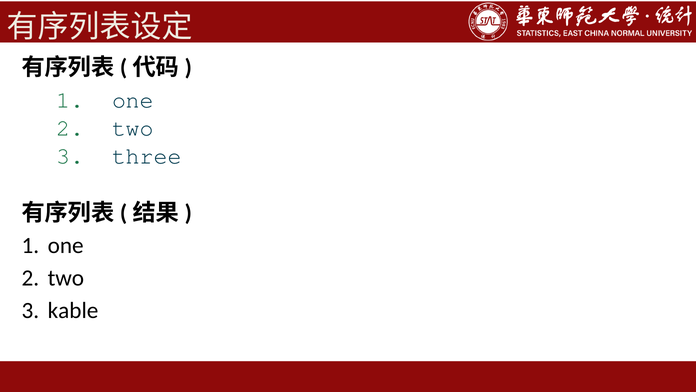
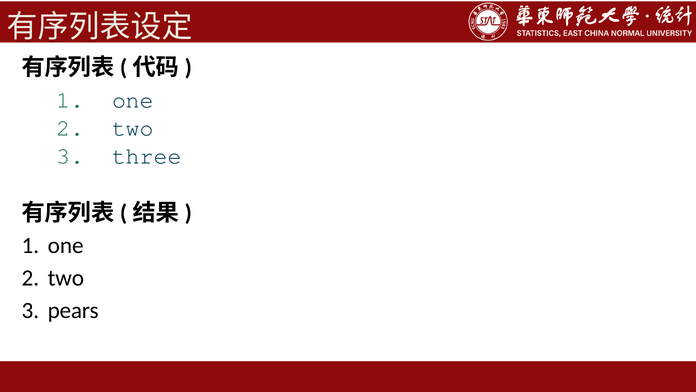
kable: kable -> pears (73, 310)
